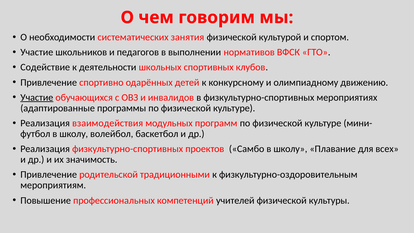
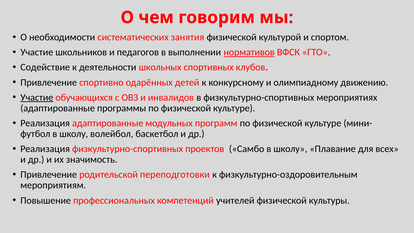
нормативов underline: none -> present (249, 52)
Реализация взаимодействия: взаимодействия -> адаптированные (108, 123)
традиционными: традиционными -> переподготовки (175, 175)
